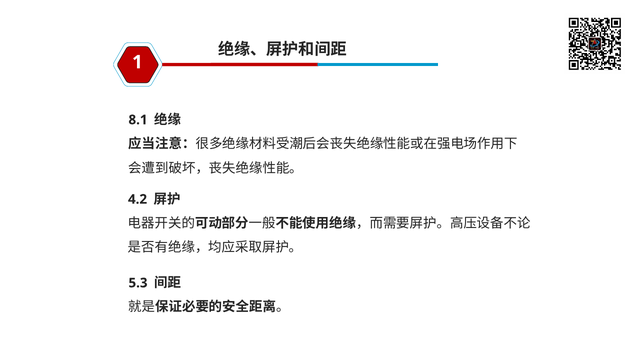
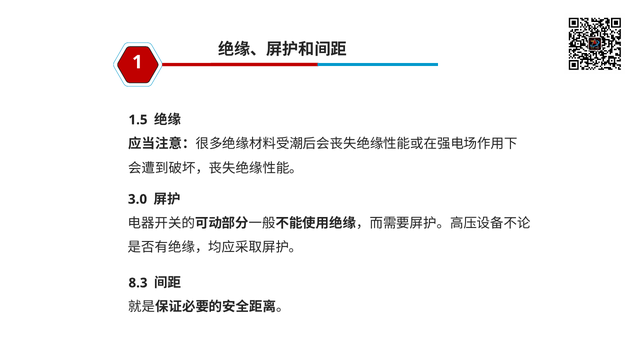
8.1: 8.1 -> 1.5 (138, 120)
4.2: 4.2 -> 3.0 (138, 199)
5.3: 5.3 -> 8.3 (138, 283)
